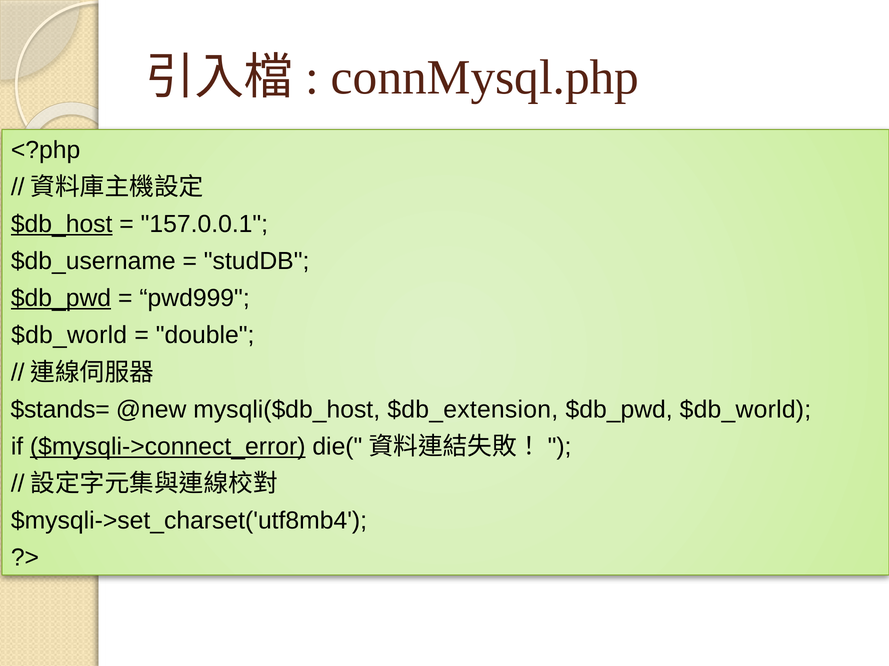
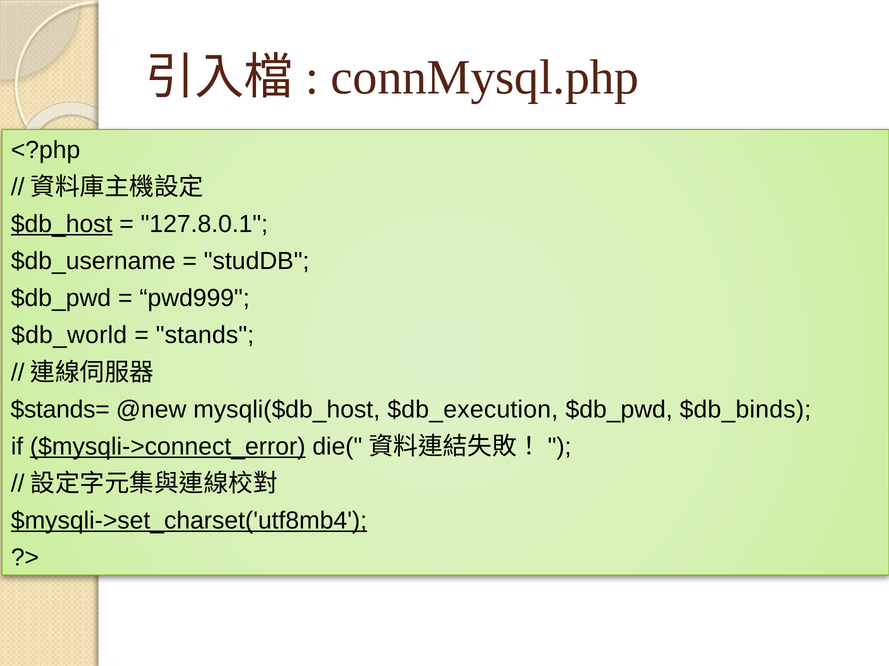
157.0.0.1: 157.0.0.1 -> 127.8.0.1 (204, 225)
$db_pwd underline: present -> none (61, 299)
double: double -> stands (205, 336)
$db_extension: $db_extension -> $db_execution (473, 410)
$db_pwd $db_world: $db_world -> $db_binds (745, 410)
$mysqli->set_charset('utf8mb4 underline: none -> present (189, 521)
